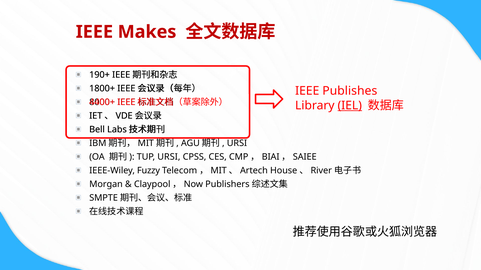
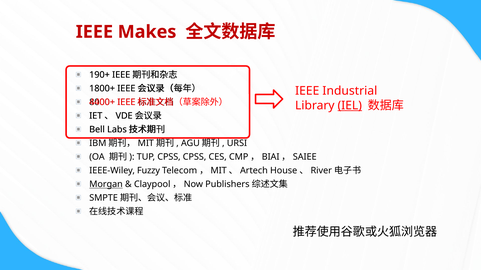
Publishes: Publishes -> Industrial (350, 91)
TUP URSI: URSI -> CPSS (169, 157)
Morgan underline: none -> present (106, 185)
